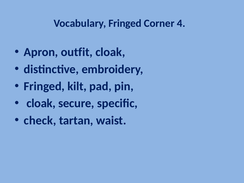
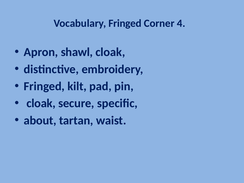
outfit: outfit -> shawl (77, 52)
check: check -> about (40, 120)
